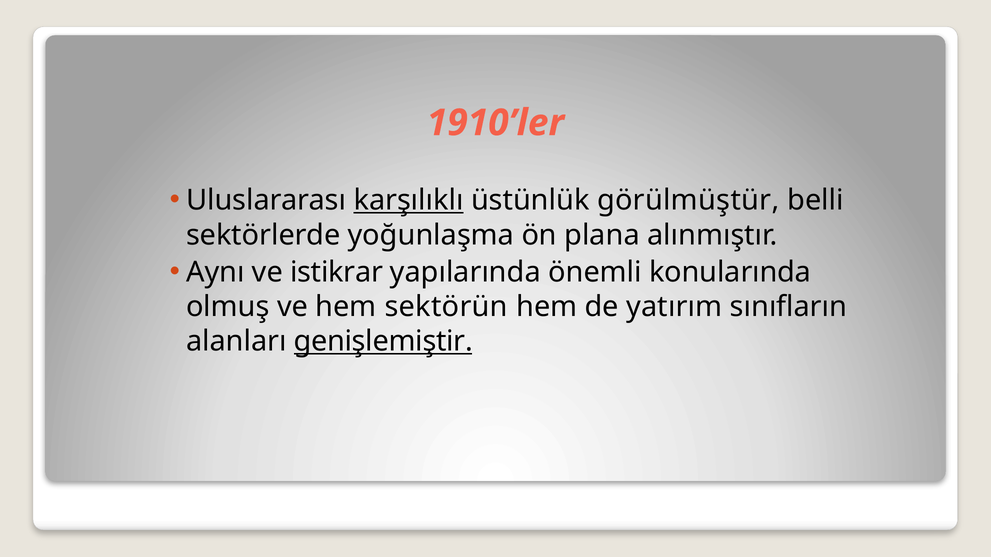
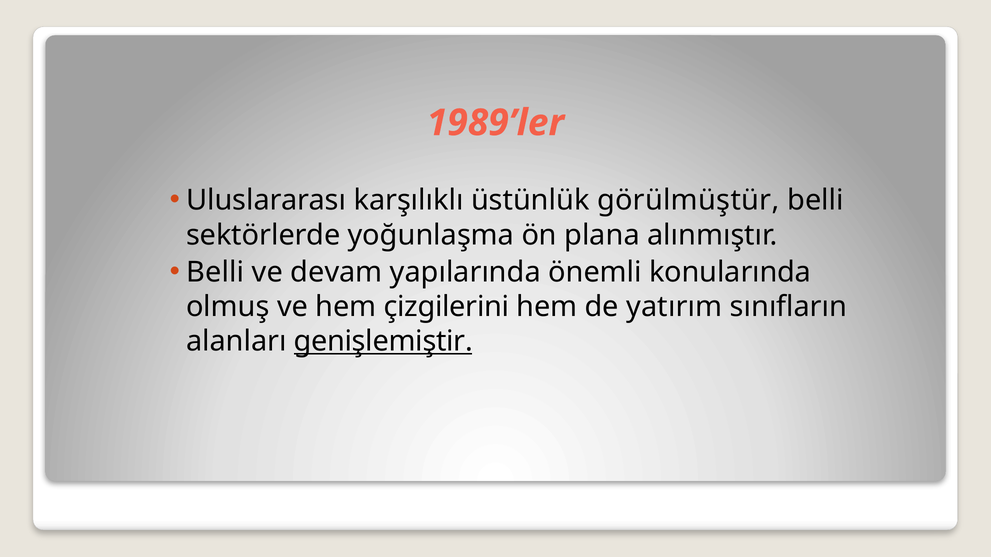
1910’ler: 1910’ler -> 1989’ler (496, 123)
karşılıklı underline: present -> none (409, 201)
Aynı: Aynı -> Belli (215, 272)
istikrar: istikrar -> devam (336, 272)
sektörün: sektörün -> çizgilerini (446, 307)
